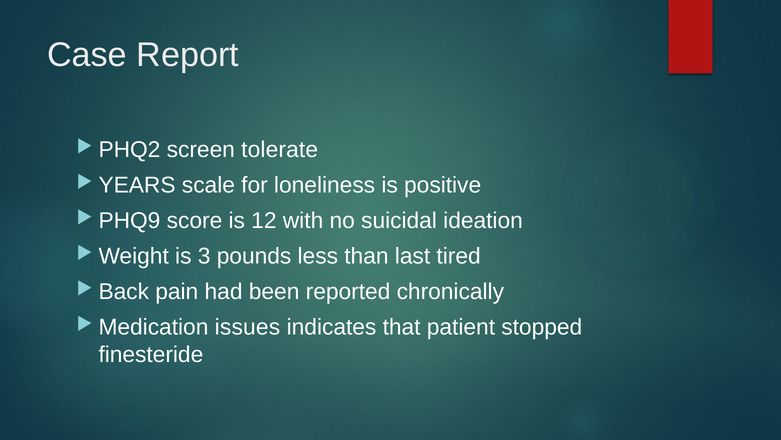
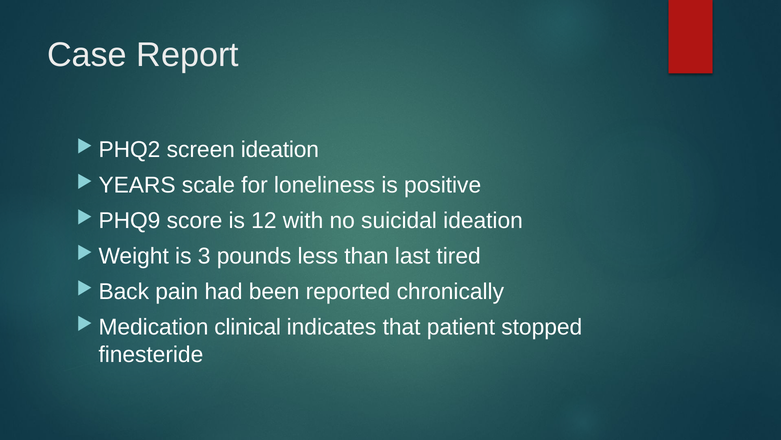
screen tolerate: tolerate -> ideation (280, 150)
issues: issues -> clinical (248, 327)
